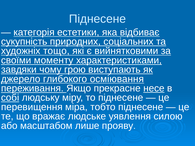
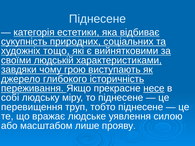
моменту: моменту -> людській (54, 60)
осміювання: осміювання -> історичність (117, 79)
собі underline: present -> none (10, 98)
міра: міра -> труп (77, 107)
